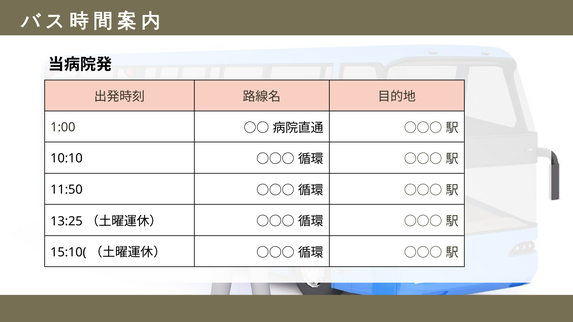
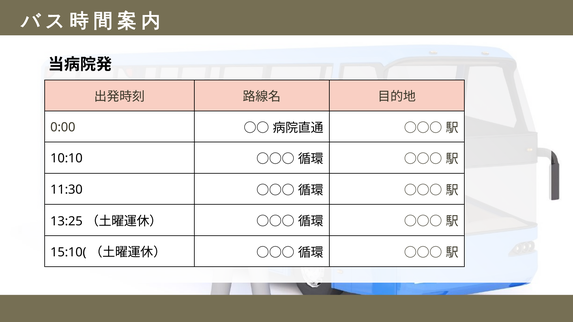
1:00: 1:00 -> 0:00 (63, 127)
11:50: 11:50 -> 11:30 (66, 190)
